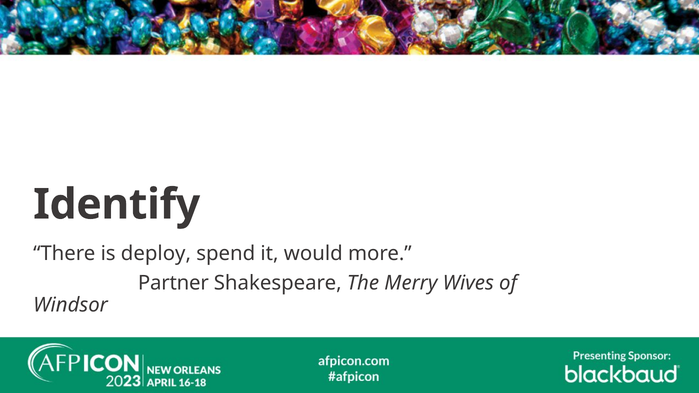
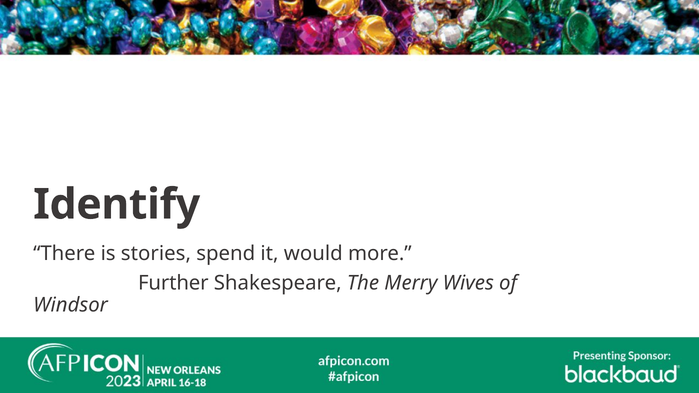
deploy: deploy -> stories (156, 254)
Partner: Partner -> Further (173, 283)
